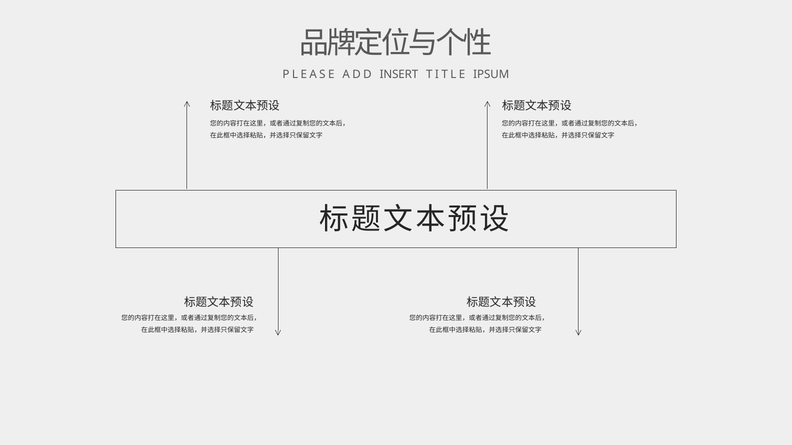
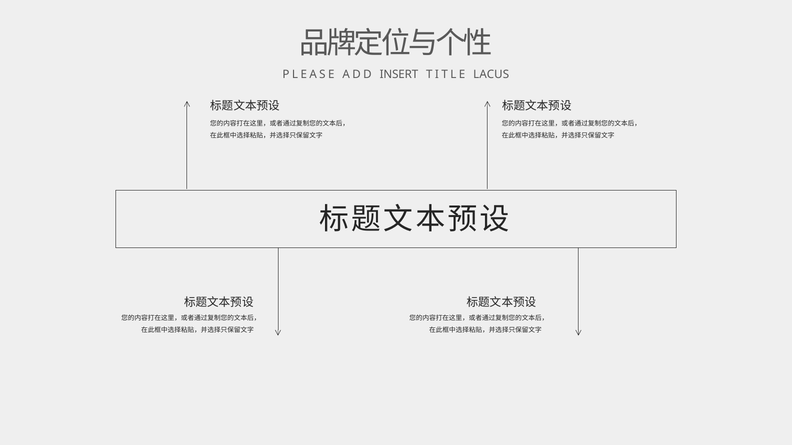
IPSUM: IPSUM -> LACUS (491, 74)
